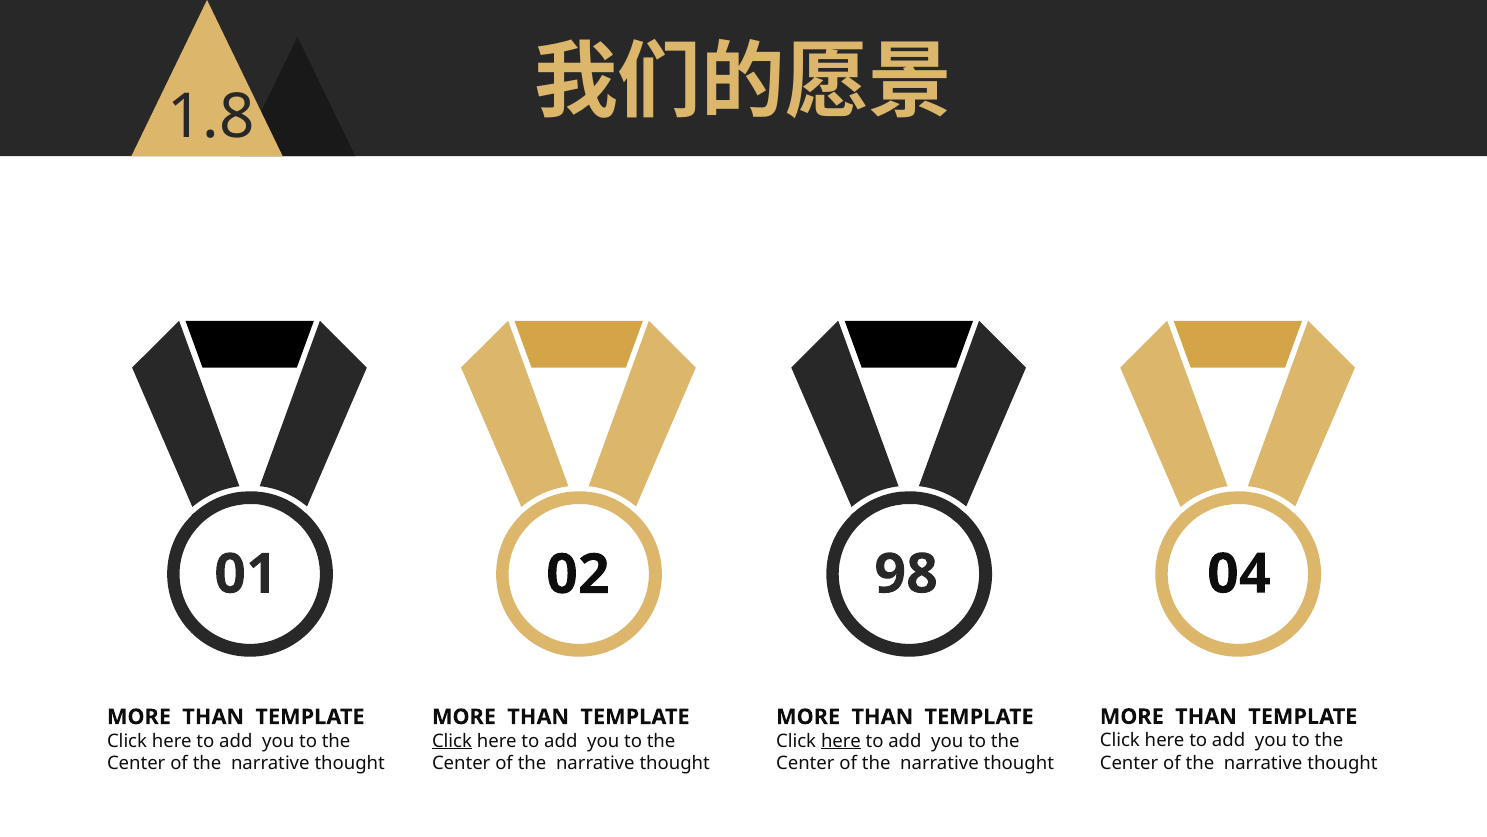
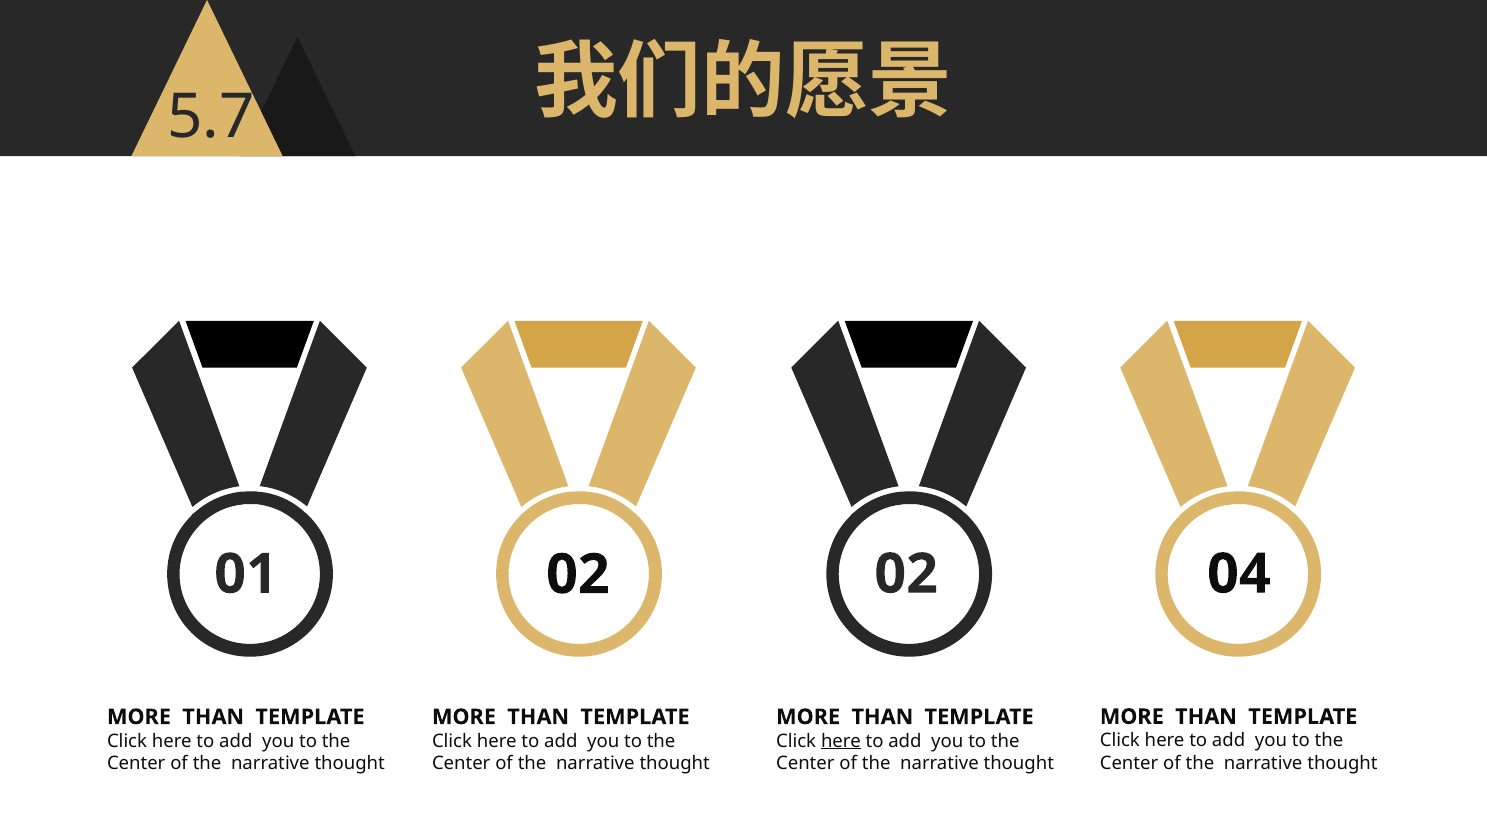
1.8: 1.8 -> 5.7 (211, 117)
02 98: 98 -> 02 (906, 574)
Click underline: present -> none (452, 740)
